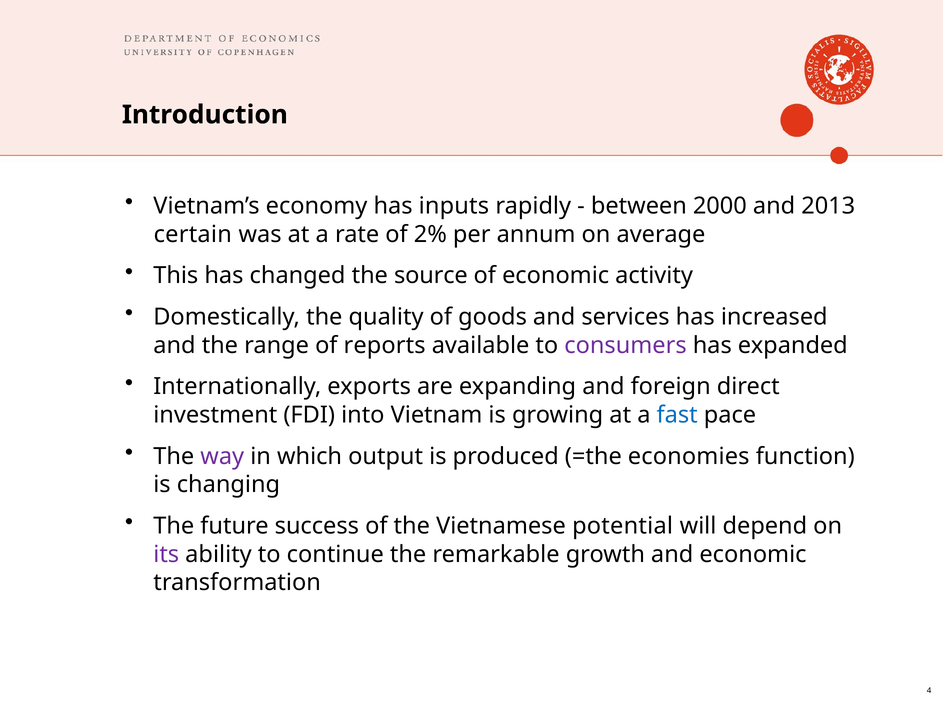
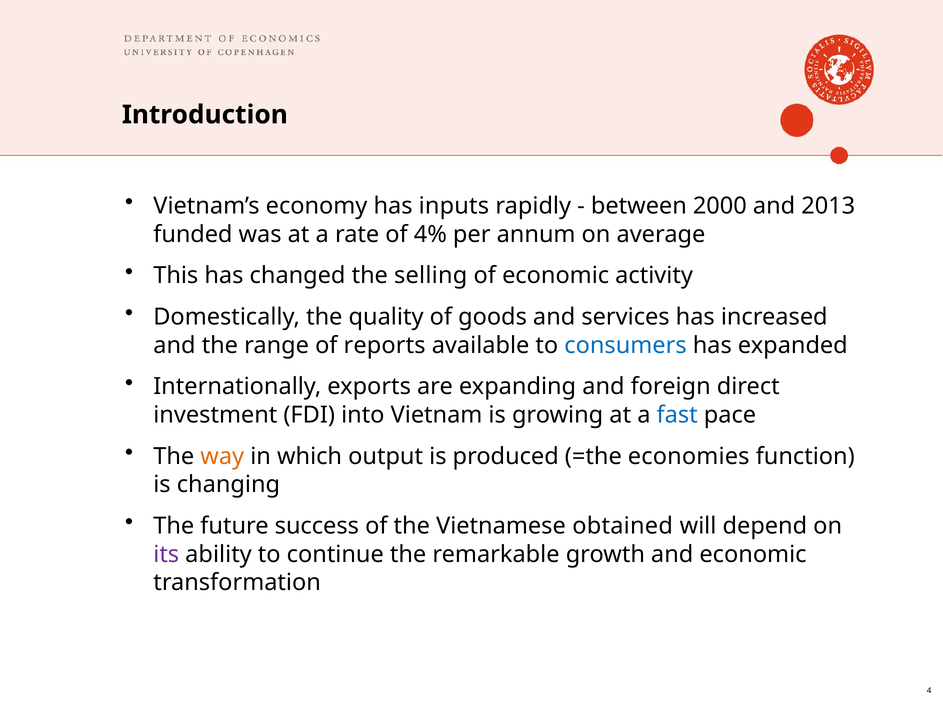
certain: certain -> funded (193, 234)
2%: 2% -> 4% (430, 234)
source: source -> selling (431, 276)
consumers colour: purple -> blue (626, 345)
way colour: purple -> orange (222, 456)
potential: potential -> obtained (623, 526)
